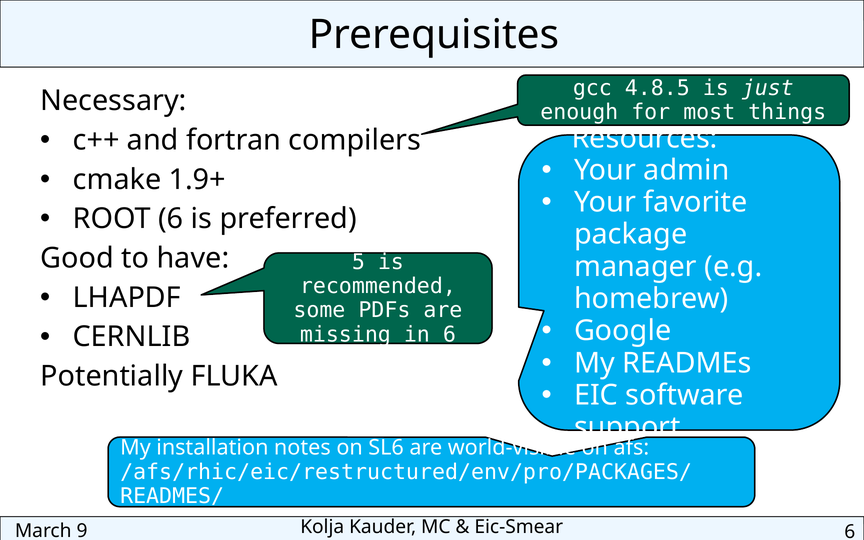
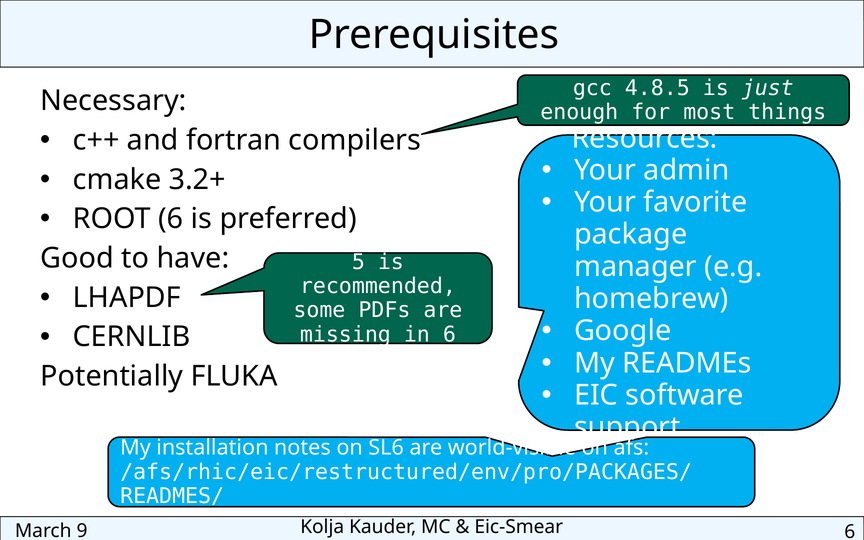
1.9+: 1.9+ -> 3.2+ (197, 180)
